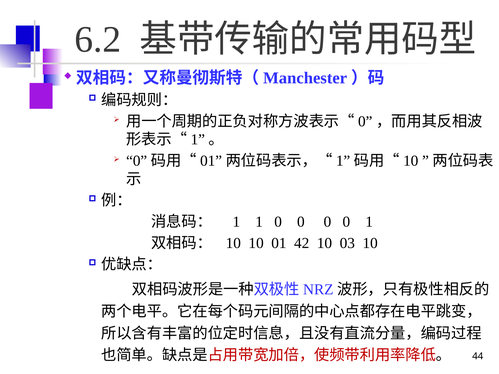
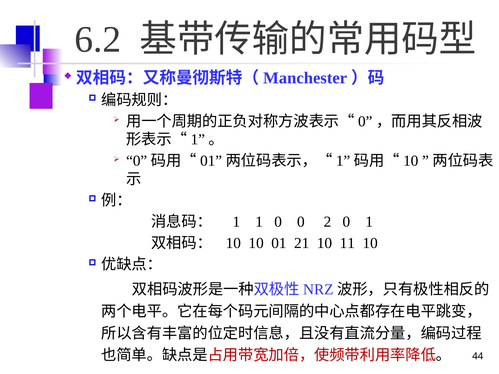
1 0 0 0: 0 -> 2 (327, 222)
42: 42 -> 21 (302, 243)
03: 03 -> 11 (347, 243)
